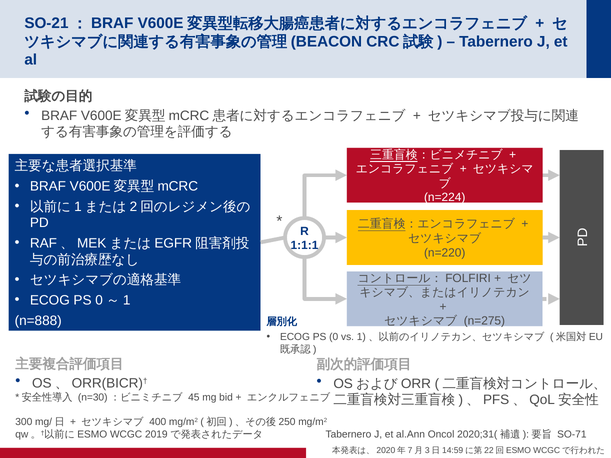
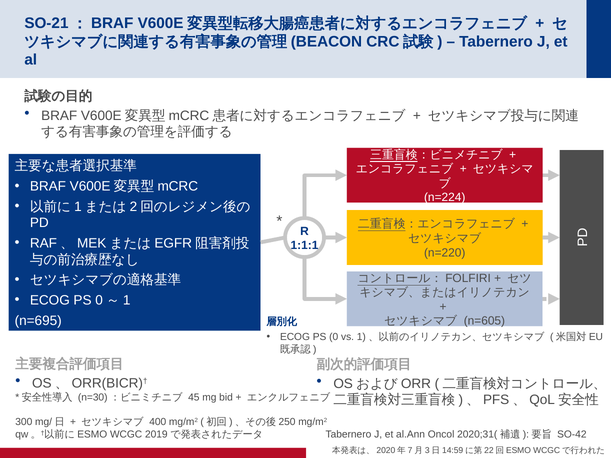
n=888: n=888 -> n=695 (38, 321)
n=275: n=275 -> n=605 (484, 321)
SO-71: SO-71 -> SO-42 (572, 434)
